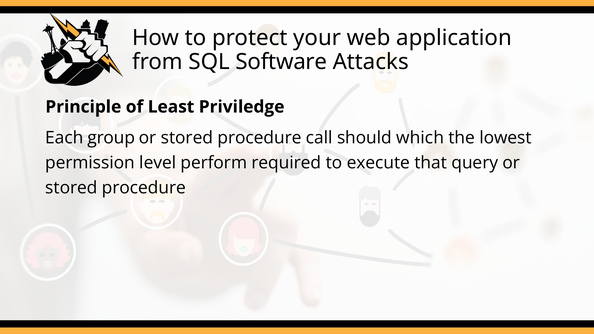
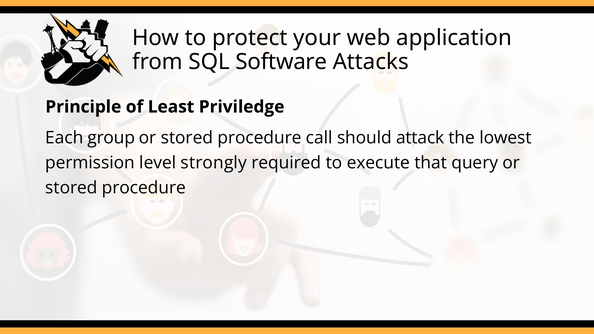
which: which -> attack (420, 138)
perform: perform -> strongly (214, 163)
